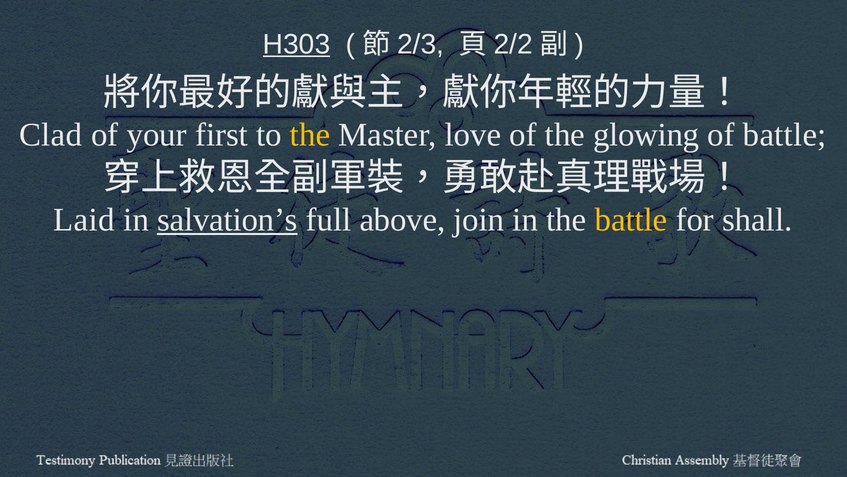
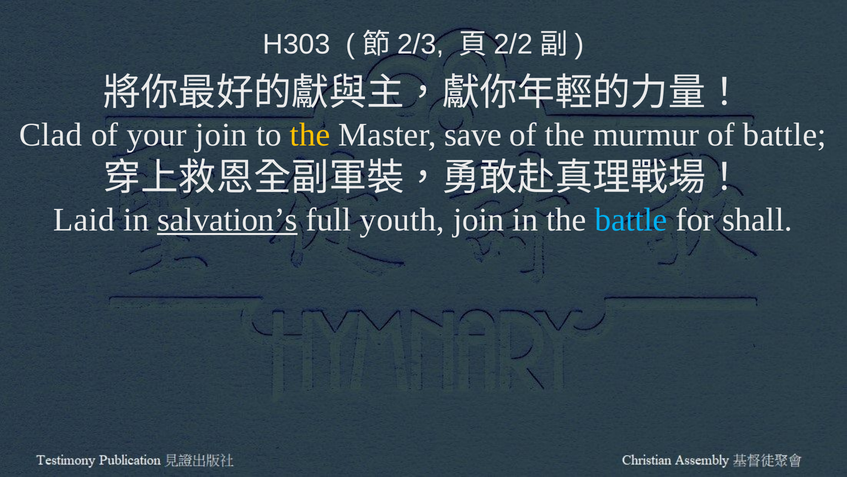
H303 underline: present -> none (297, 44)
your first: first -> join (221, 135)
love: love -> save (473, 135)
glowing: glowing -> murmur (646, 135)
above: above -> youth (402, 220)
battle colour: yellow -> light blue (631, 220)
